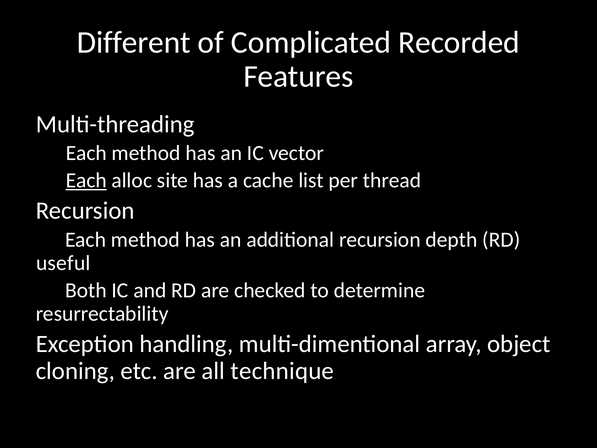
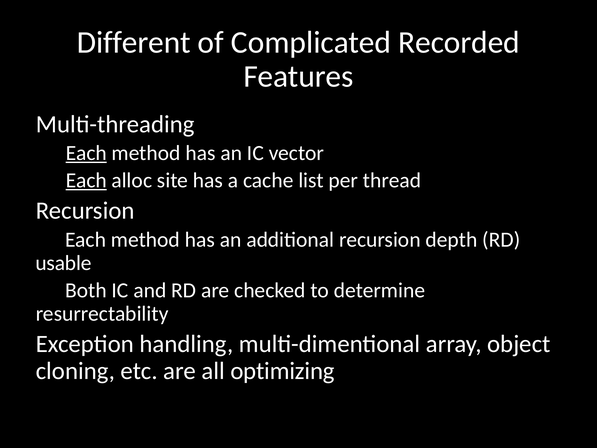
Each underline: none -> present (86, 153)
useful: useful -> usable (64, 263)
technique: technique -> optimizing (283, 371)
